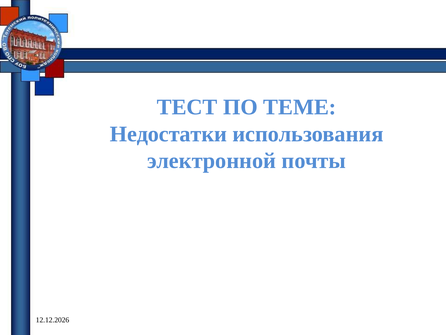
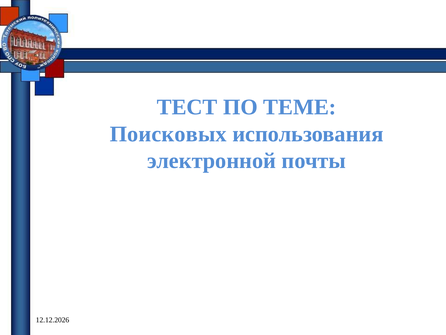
Недостатки: Недостатки -> Поисковых (168, 134)
